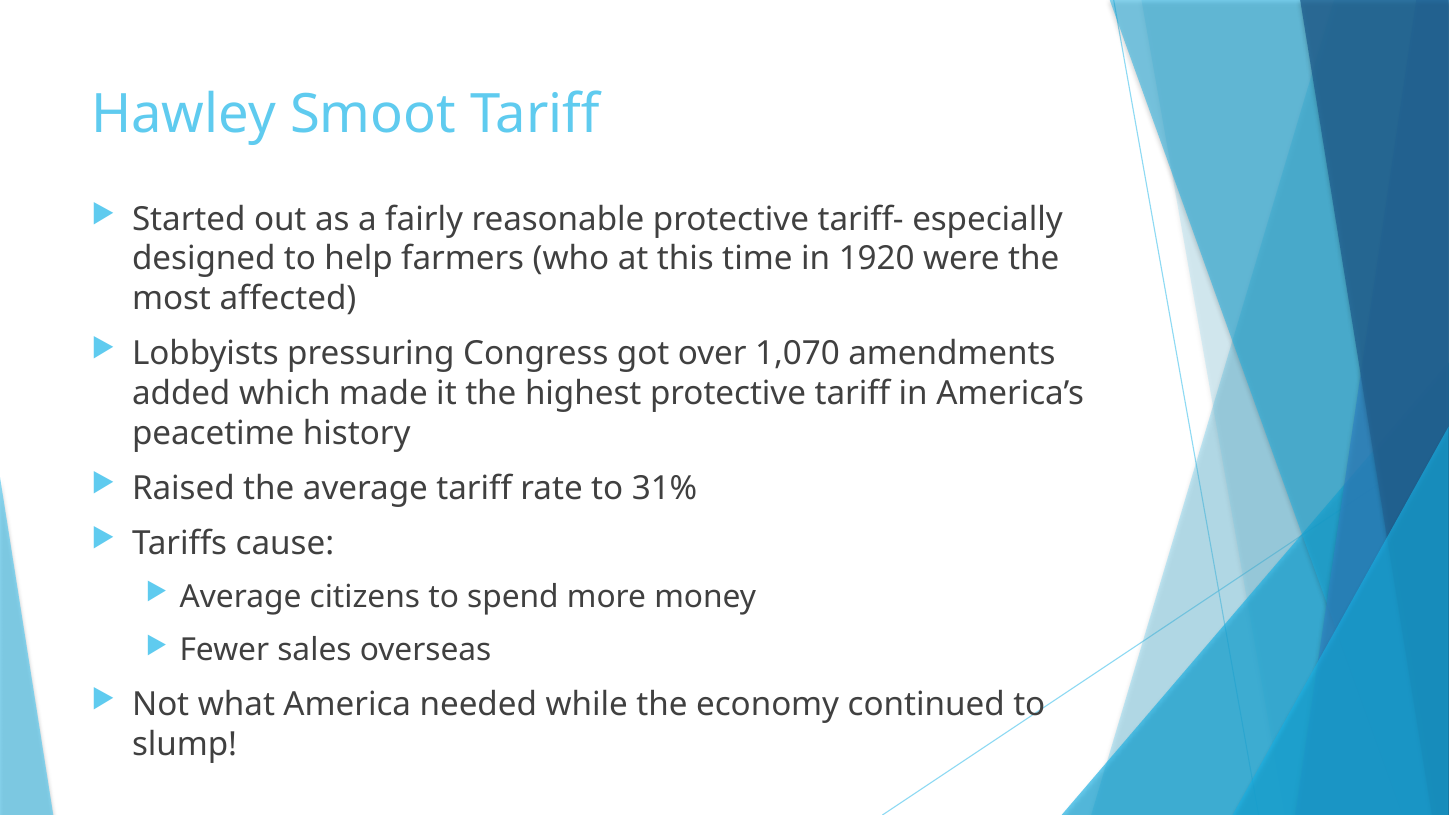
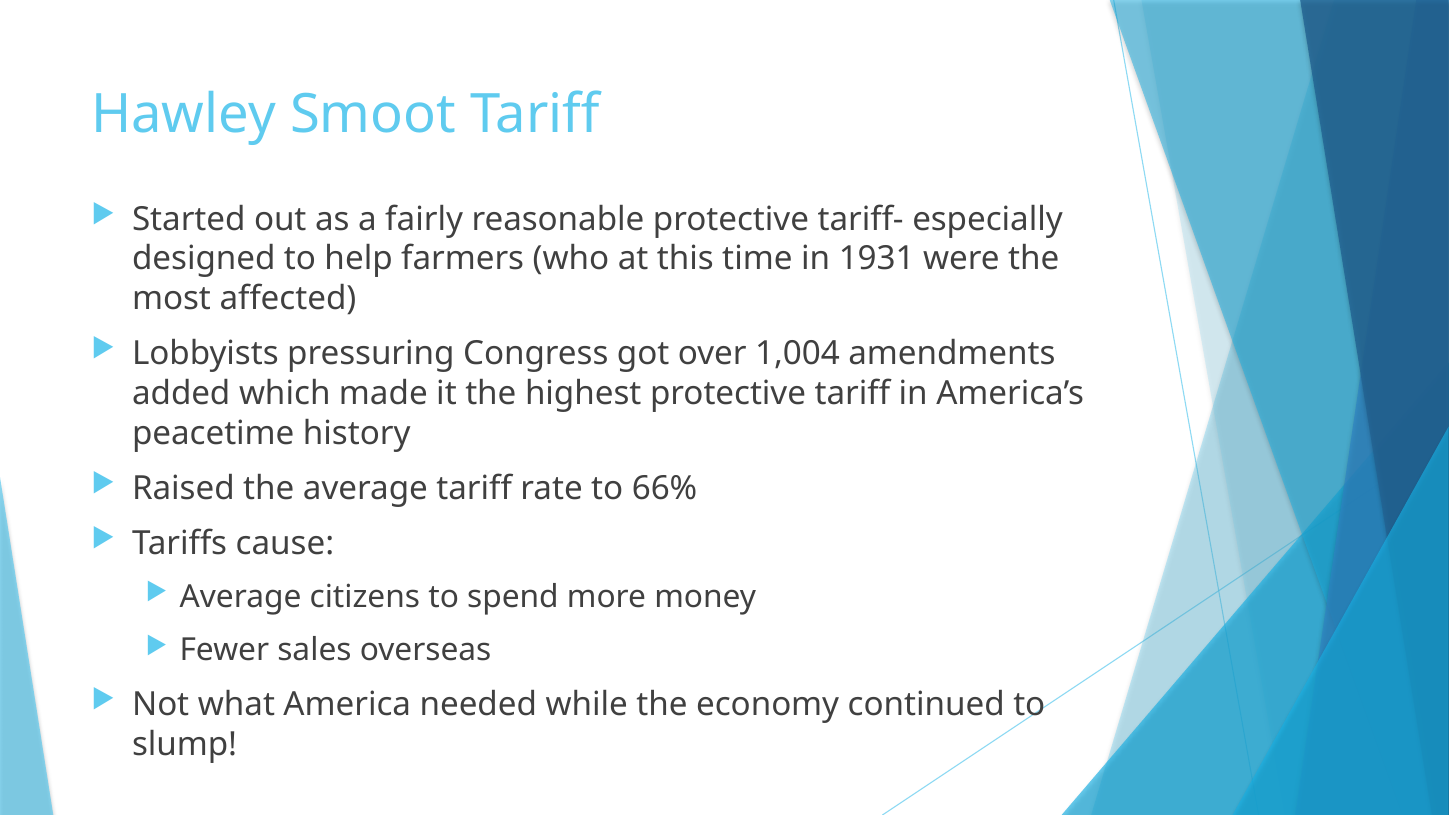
1920: 1920 -> 1931 (877, 259)
1,070: 1,070 -> 1,004 (797, 354)
31%: 31% -> 66% (665, 488)
